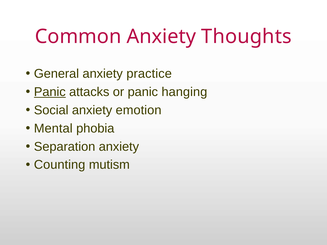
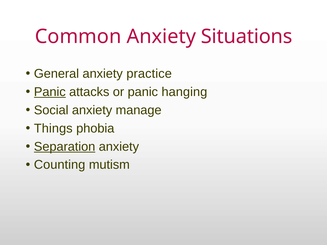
Thoughts: Thoughts -> Situations (247, 37)
emotion: emotion -> manage (139, 110)
Mental: Mental -> Things (53, 128)
Separation underline: none -> present (65, 147)
